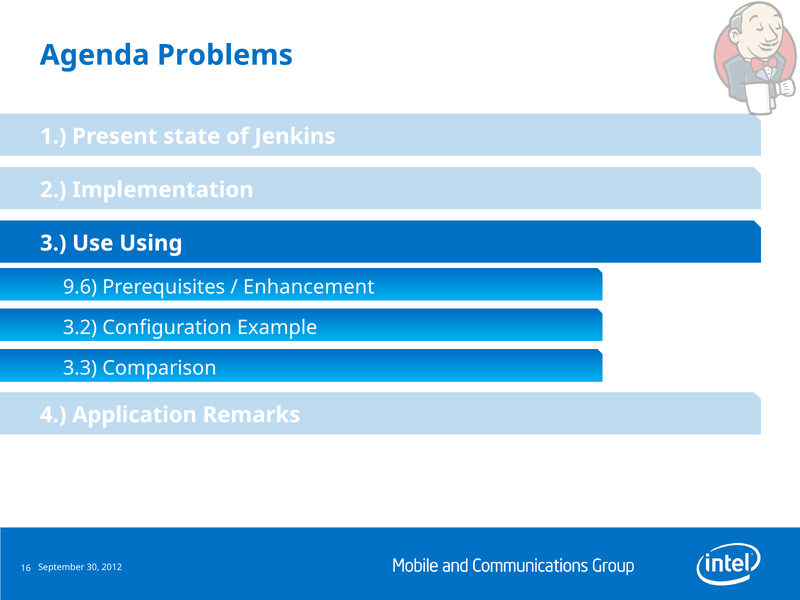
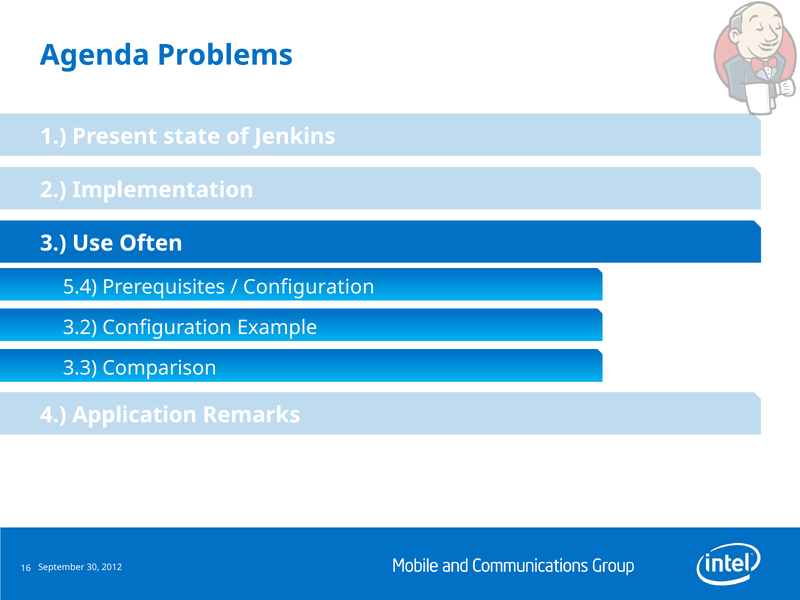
Using: Using -> Often (151, 243)
9.6: 9.6 -> 5.4 (80, 287)
Enhancement: Enhancement -> Configuration (309, 287)
